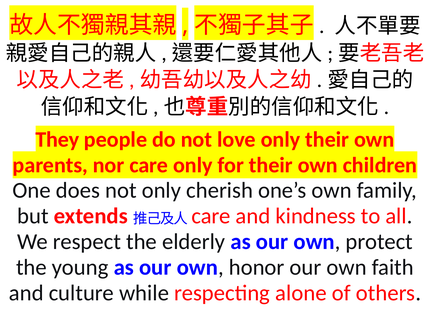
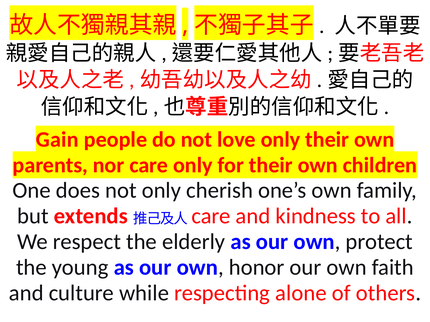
They: They -> Gain (57, 140)
